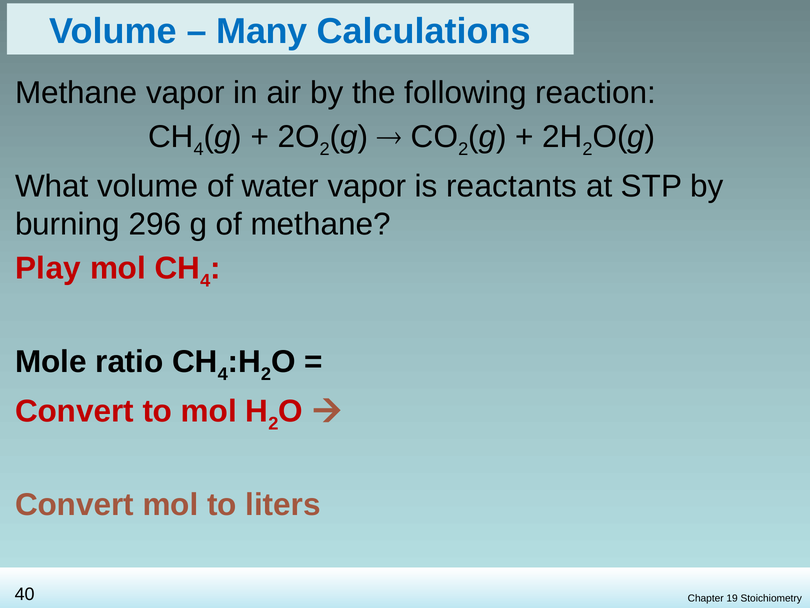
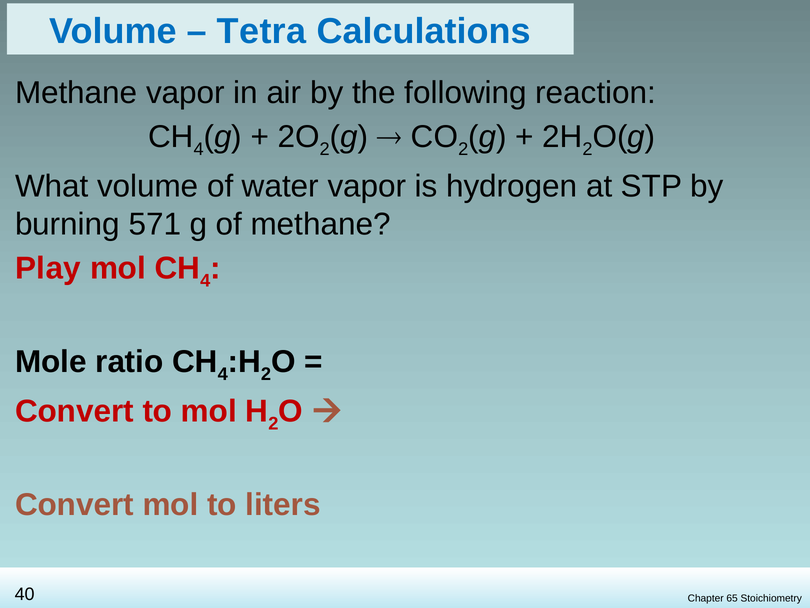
Many: Many -> Tetra (262, 31)
reactants: reactants -> hydrogen (512, 186)
296: 296 -> 571 (155, 224)
19: 19 -> 65 (732, 598)
